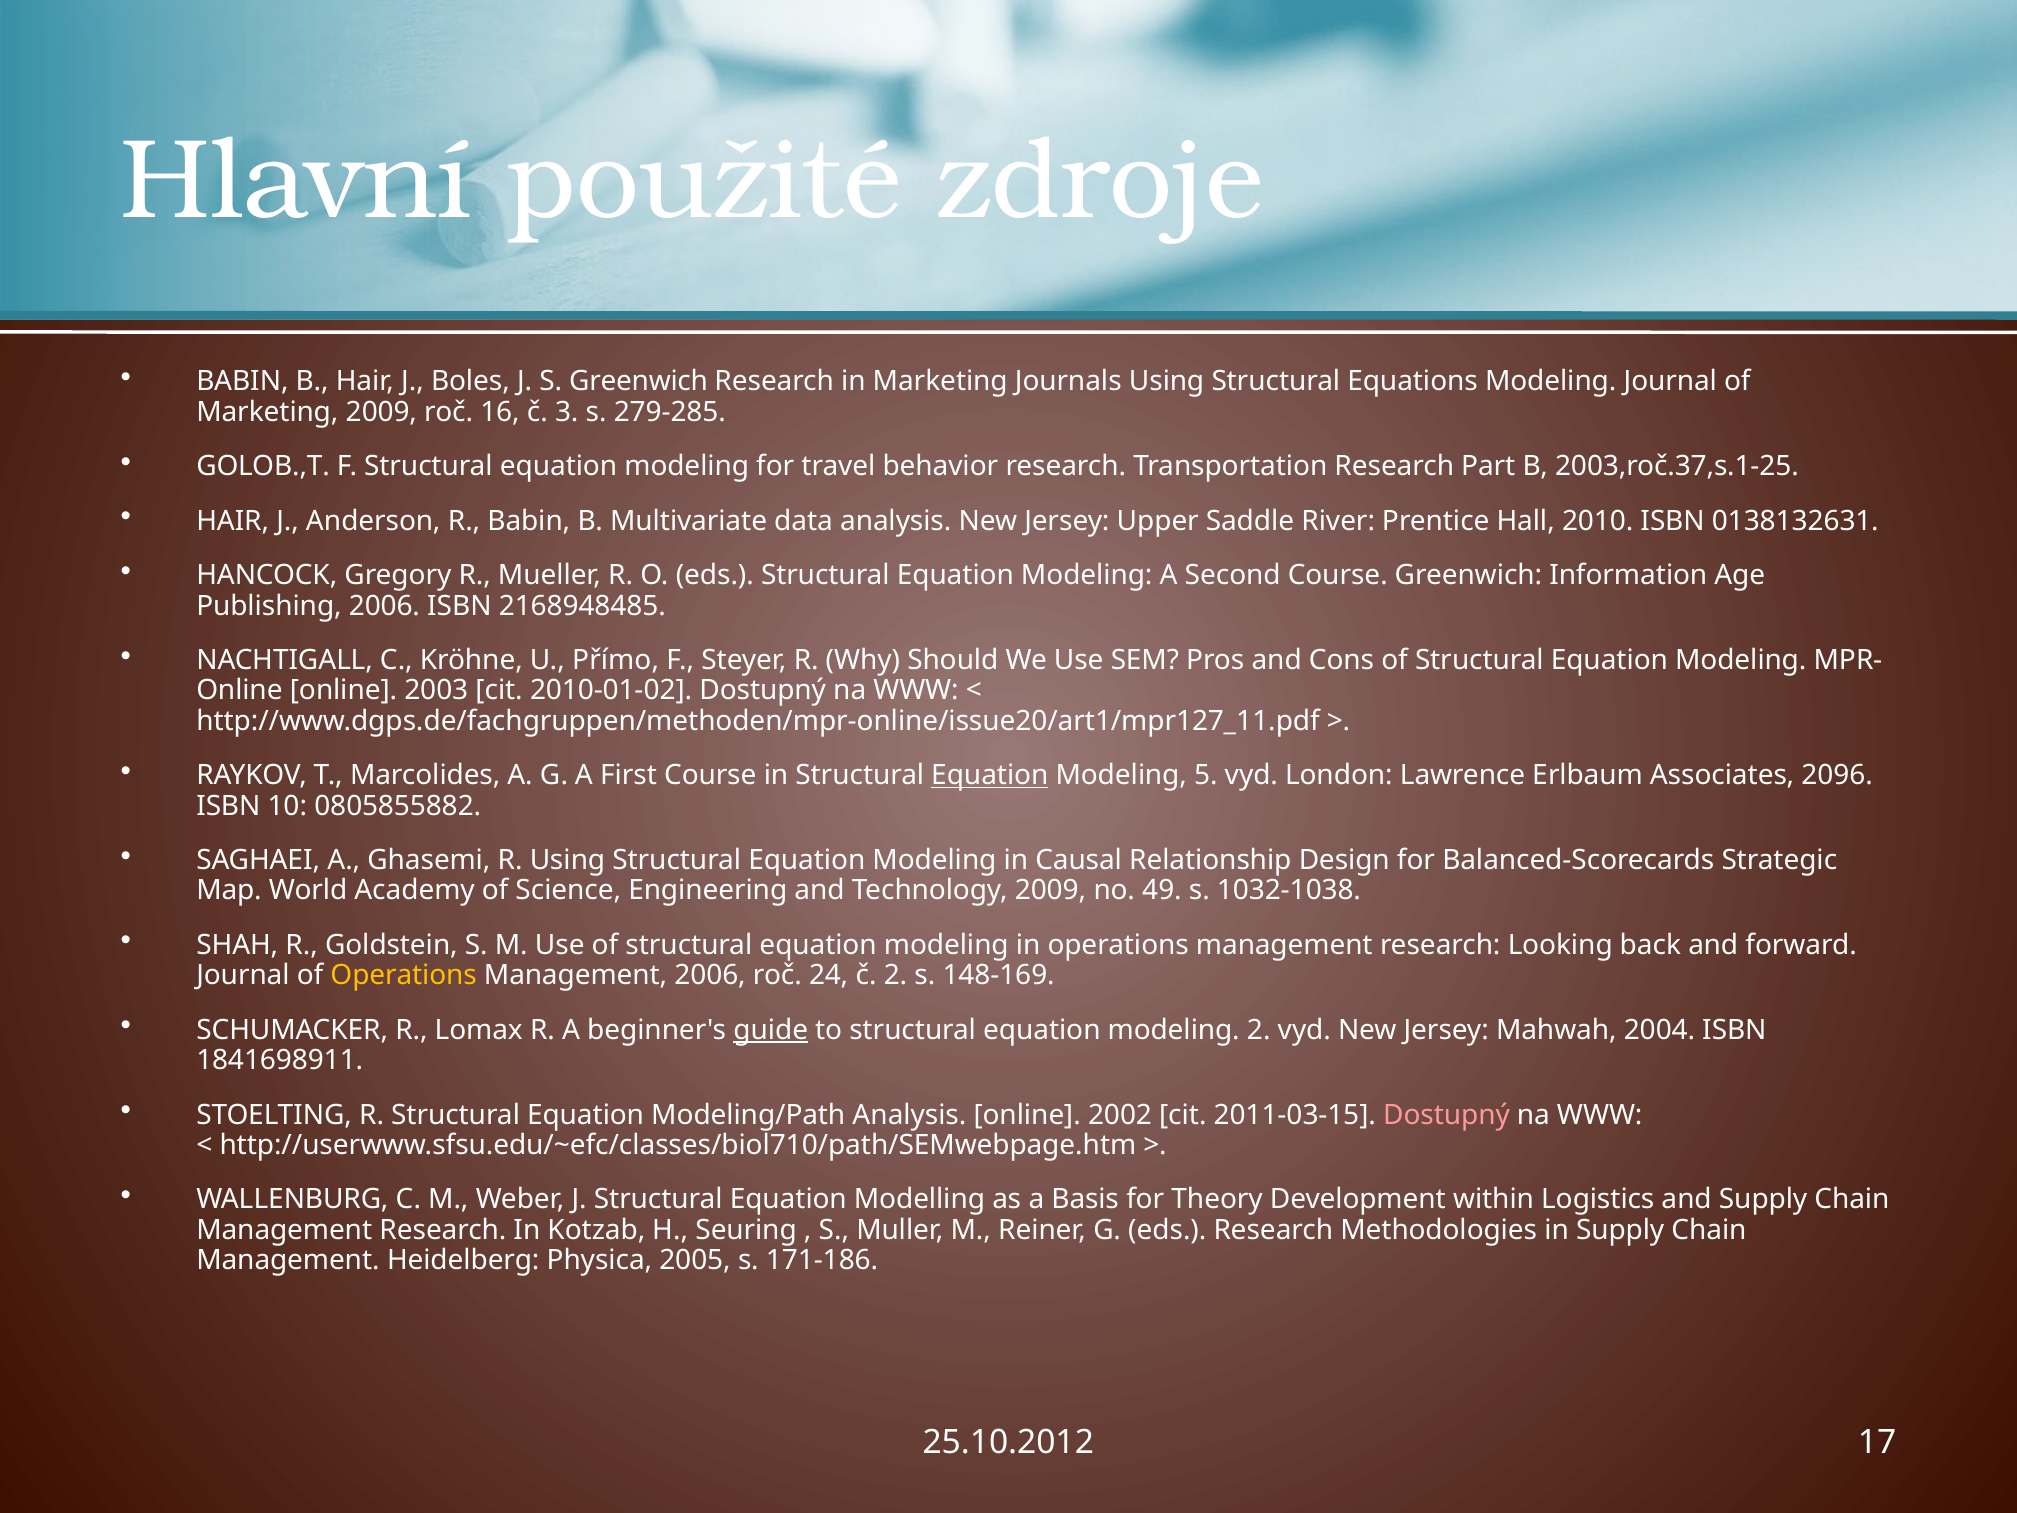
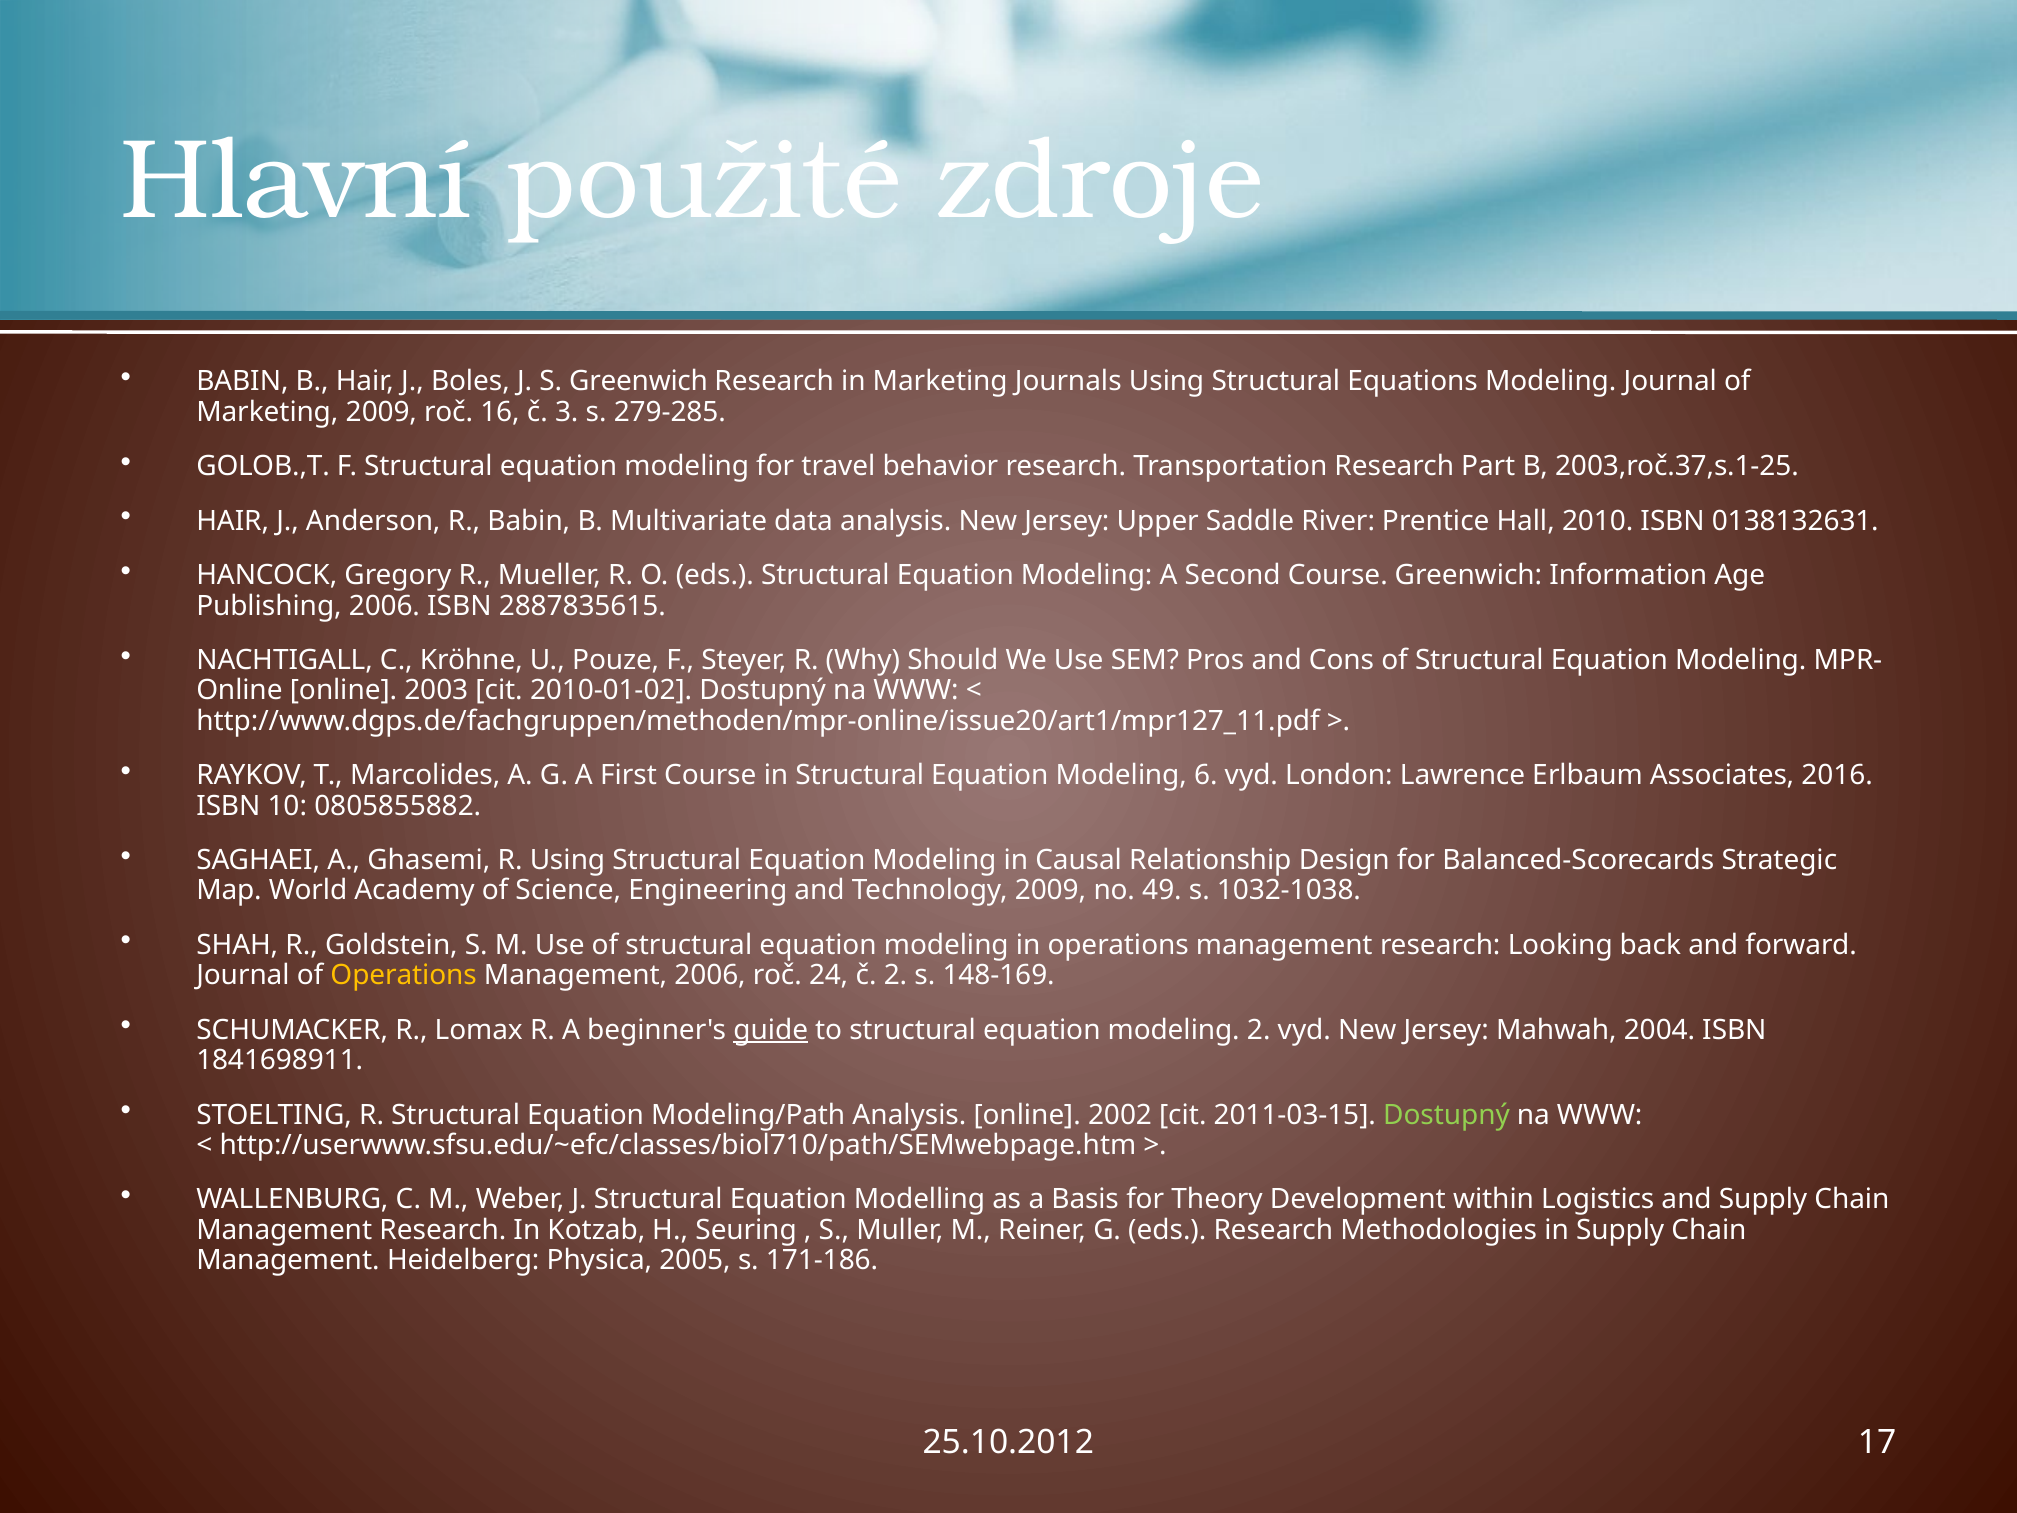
2168948485: 2168948485 -> 2887835615 (582, 606)
Přímo: Přímo -> Pouze (616, 660)
Equation underline: present -> none (990, 775)
5: 5 -> 6 (1206, 775)
2096: 2096 -> 2016 (1837, 775)
Dostupný colour: pink -> light green (1447, 1115)
